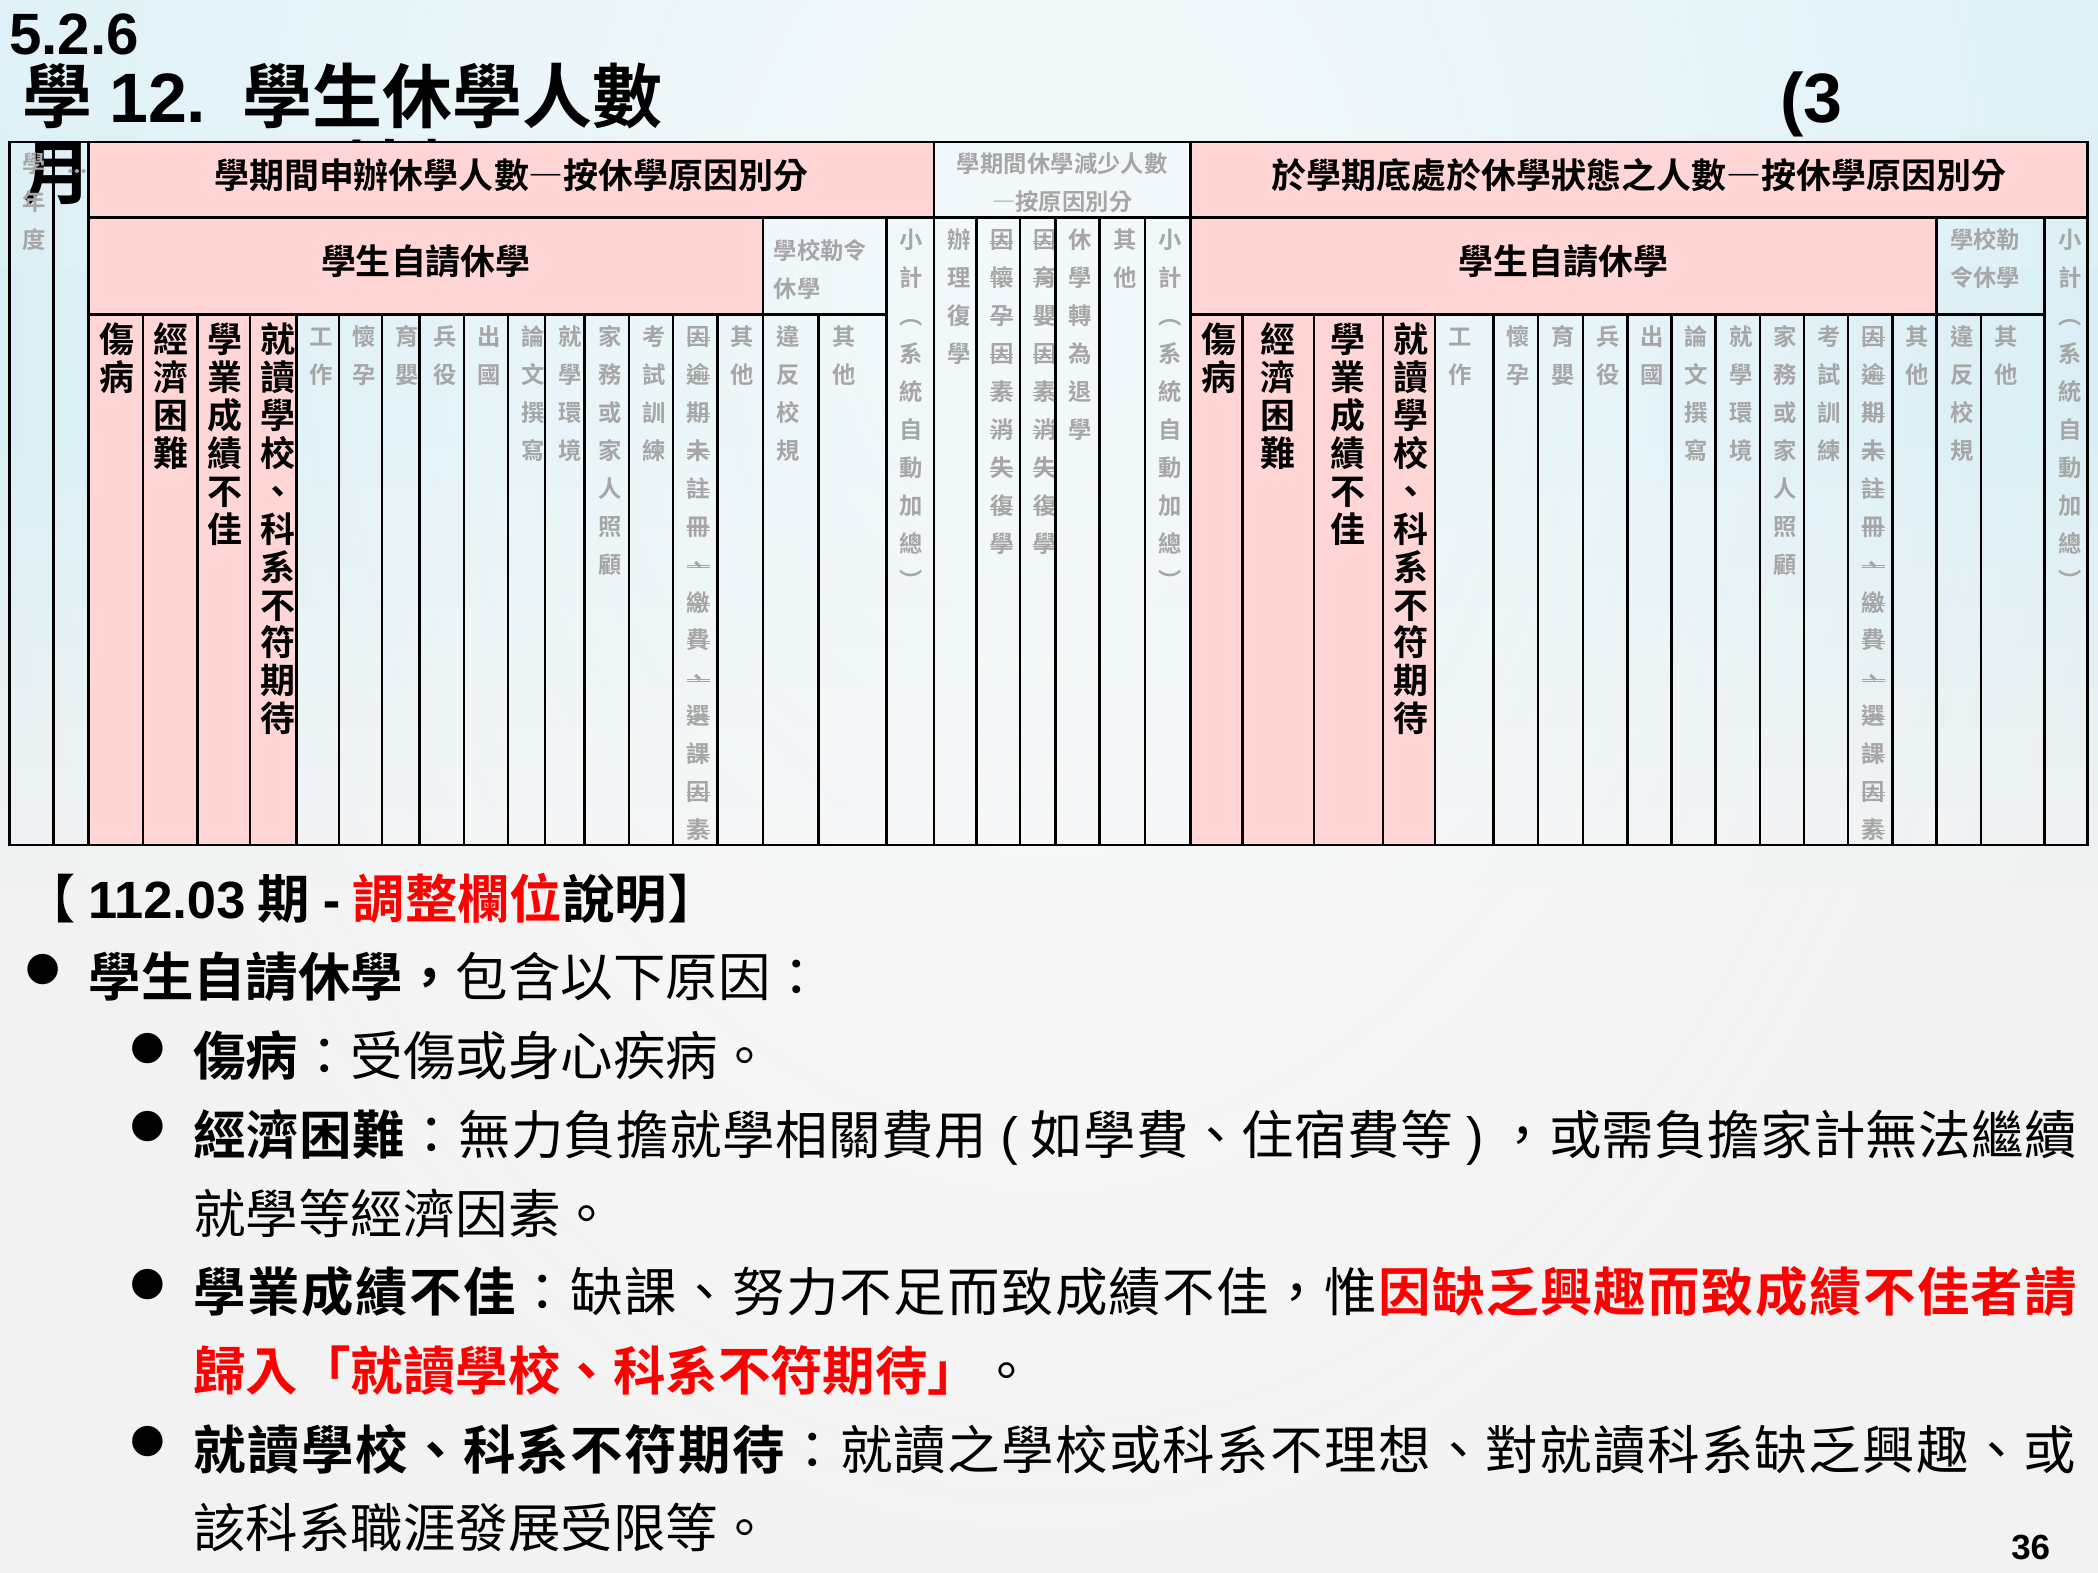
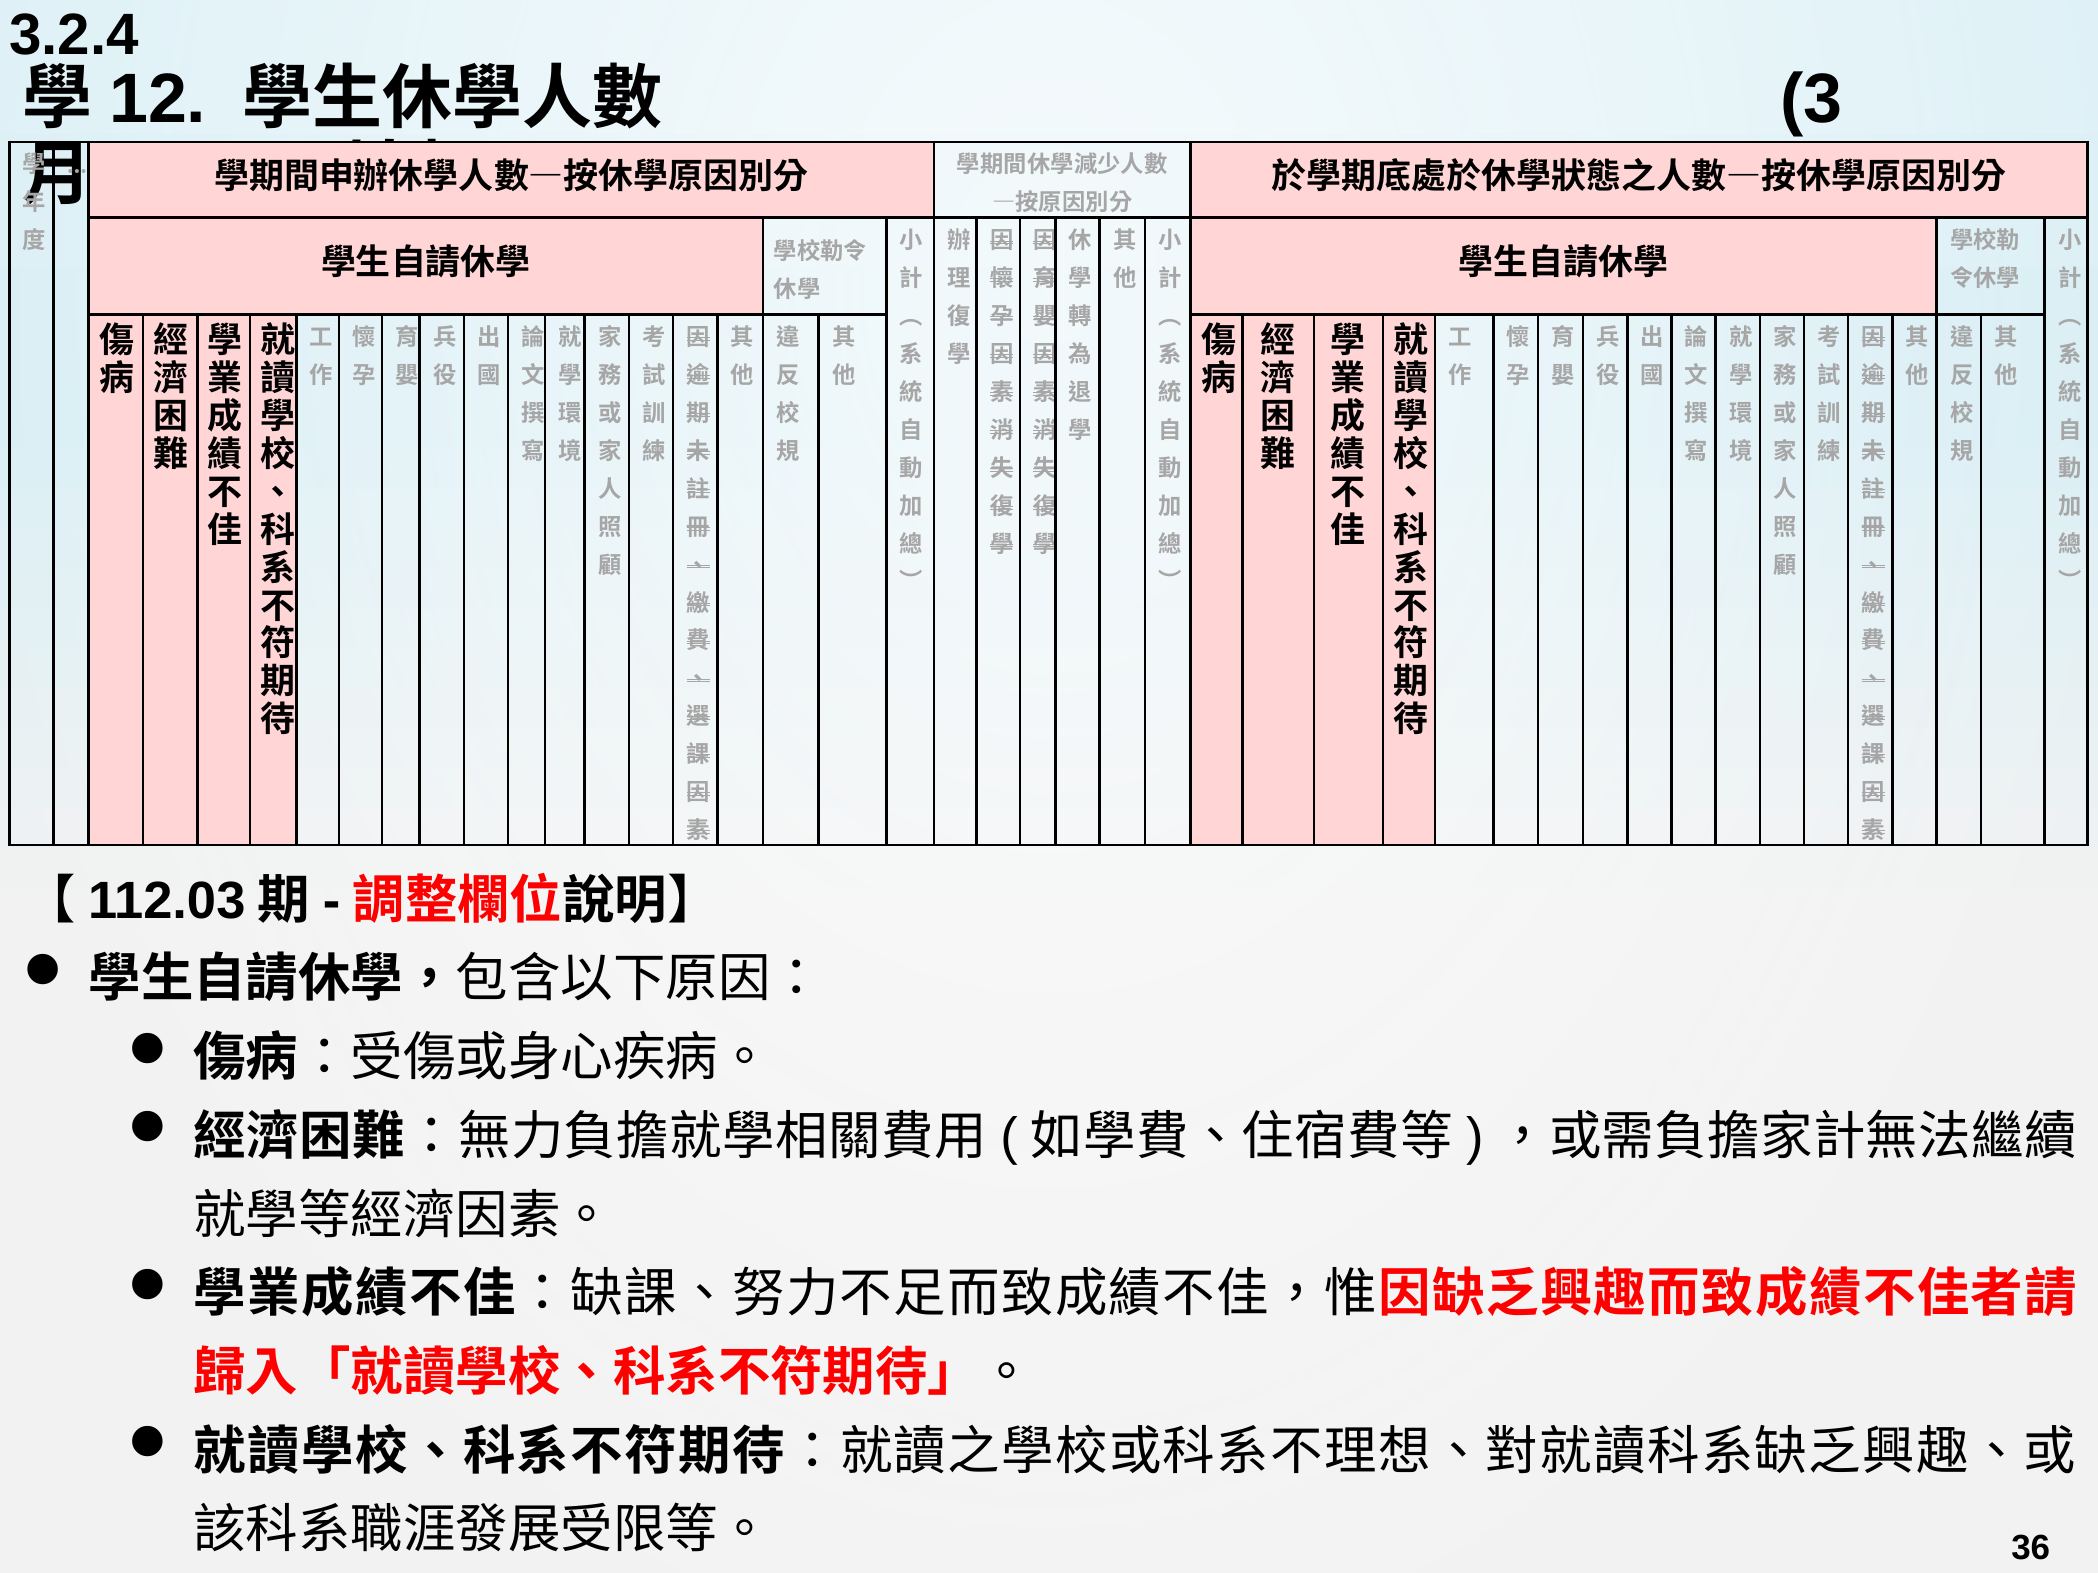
5.2.6: 5.2.6 -> 3.2.4 (74, 35)
